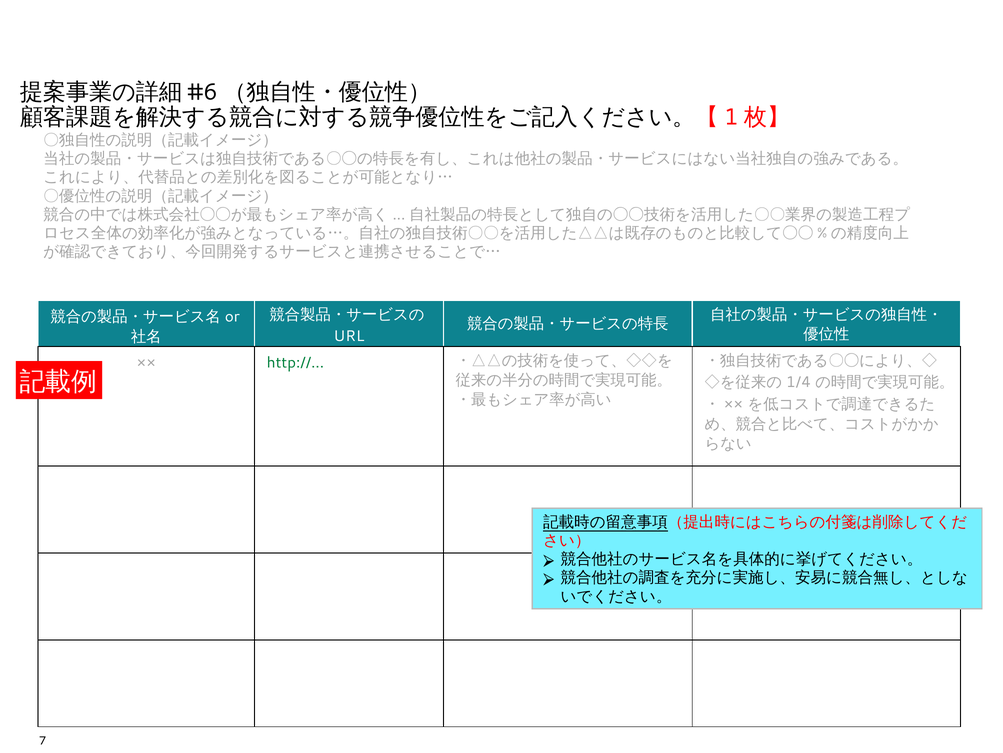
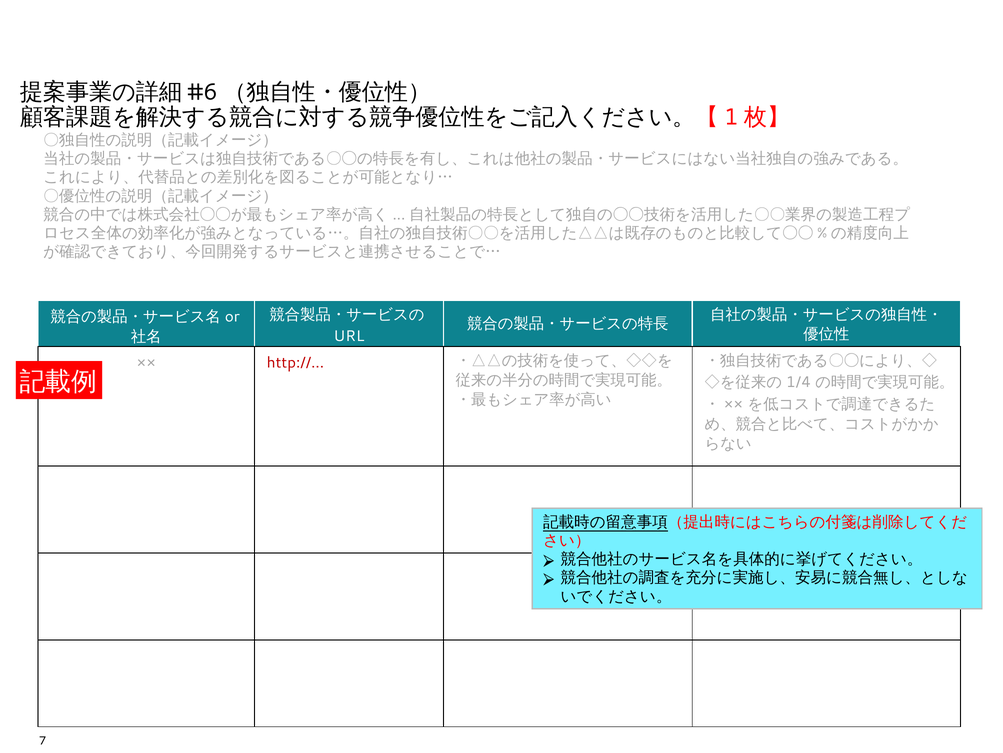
http:// colour: green -> red (295, 363)
